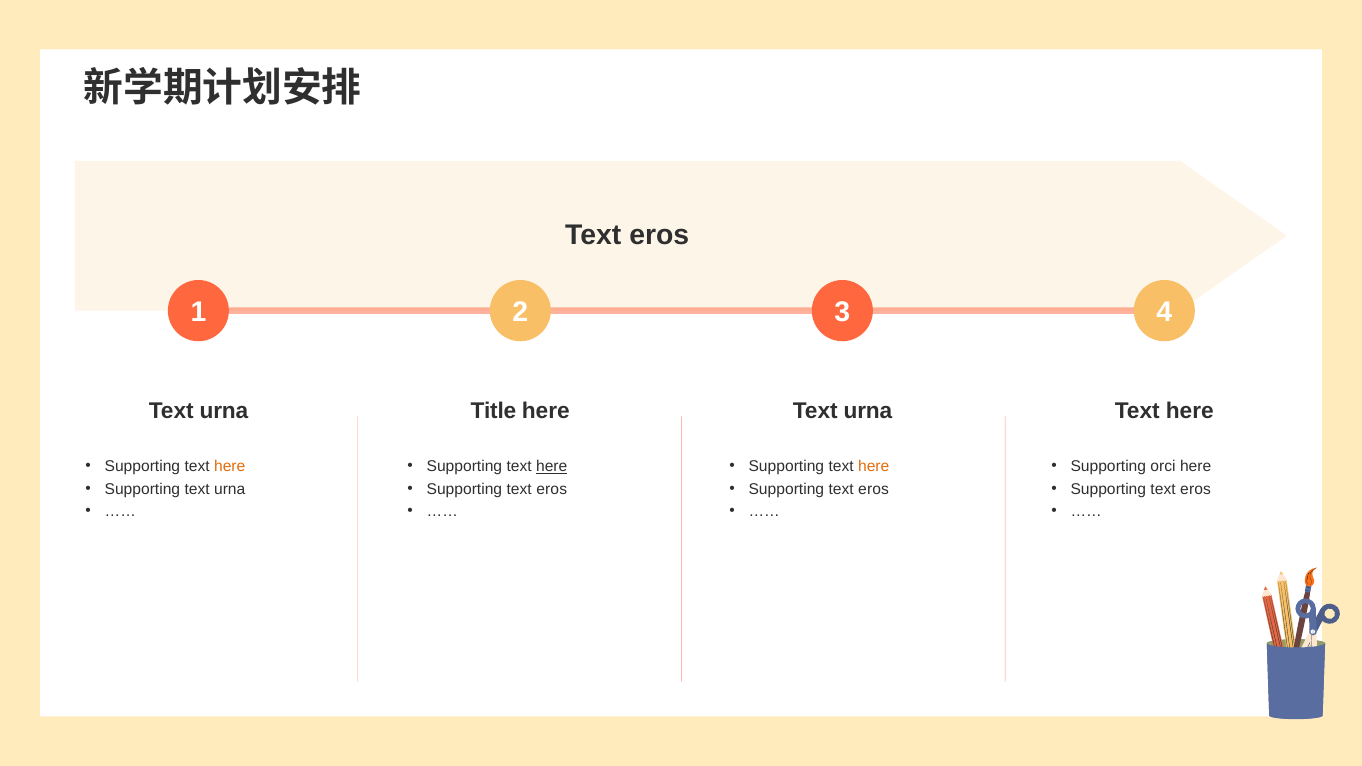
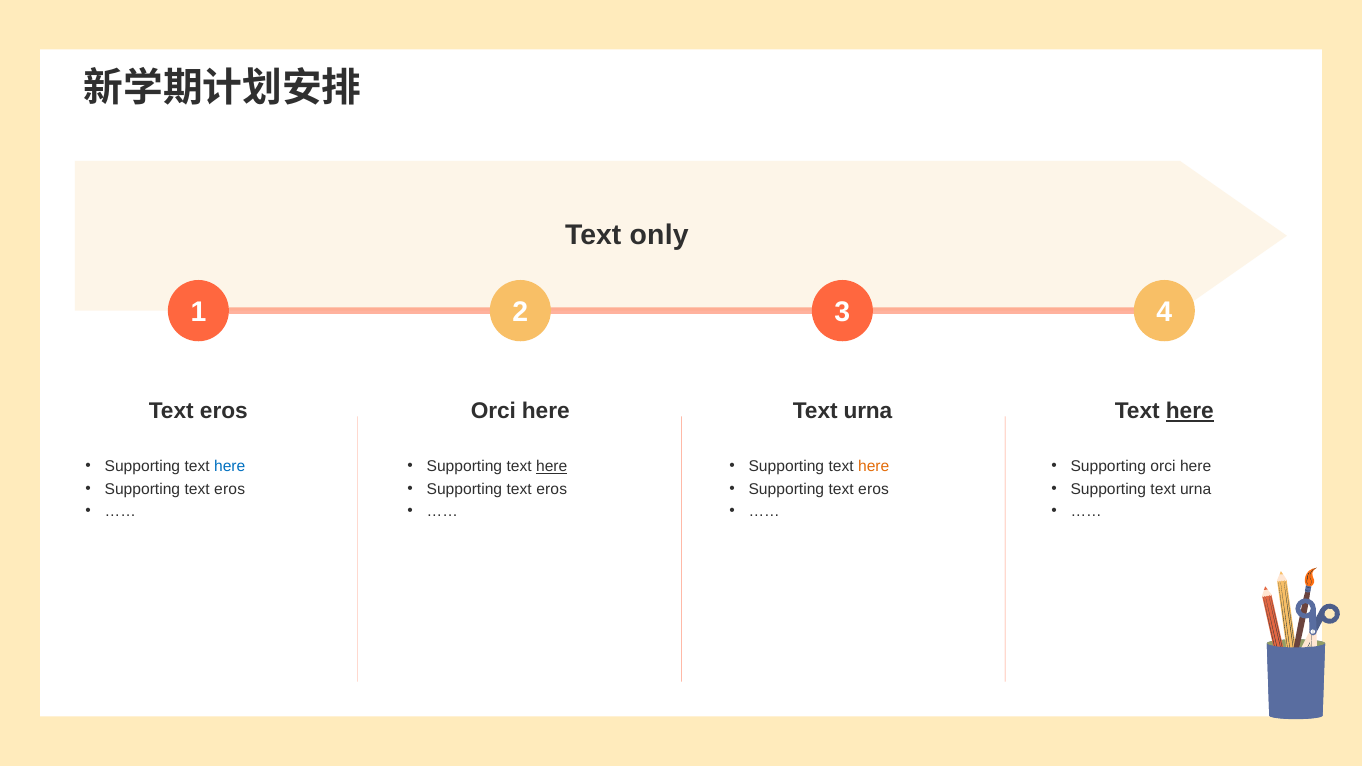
eros: eros -> only (659, 236)
urna: urna -> eros (224, 411)
Title: Title -> Orci (493, 411)
here underline: none -> present (1190, 411)
here colour: orange -> blue (230, 467)
urna: urna -> eros (230, 489)
eros: eros -> urna (1196, 489)
